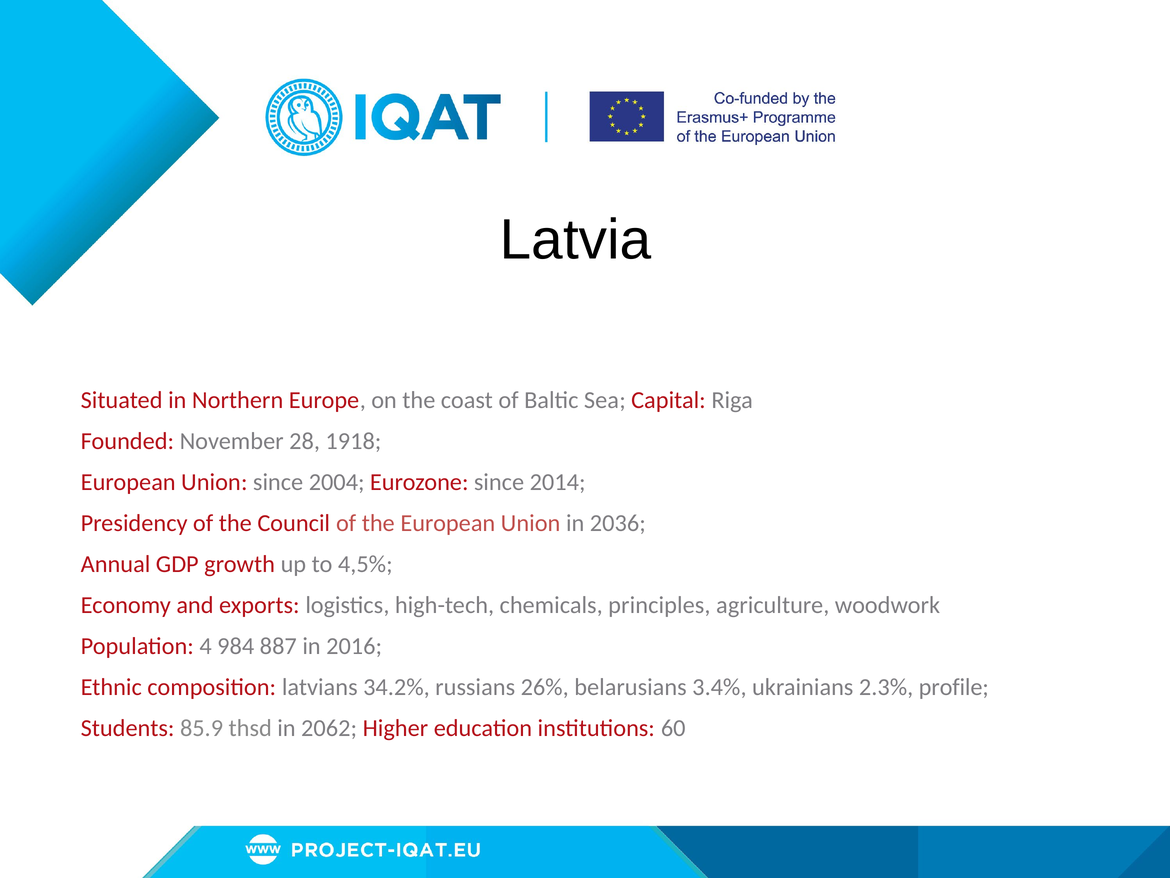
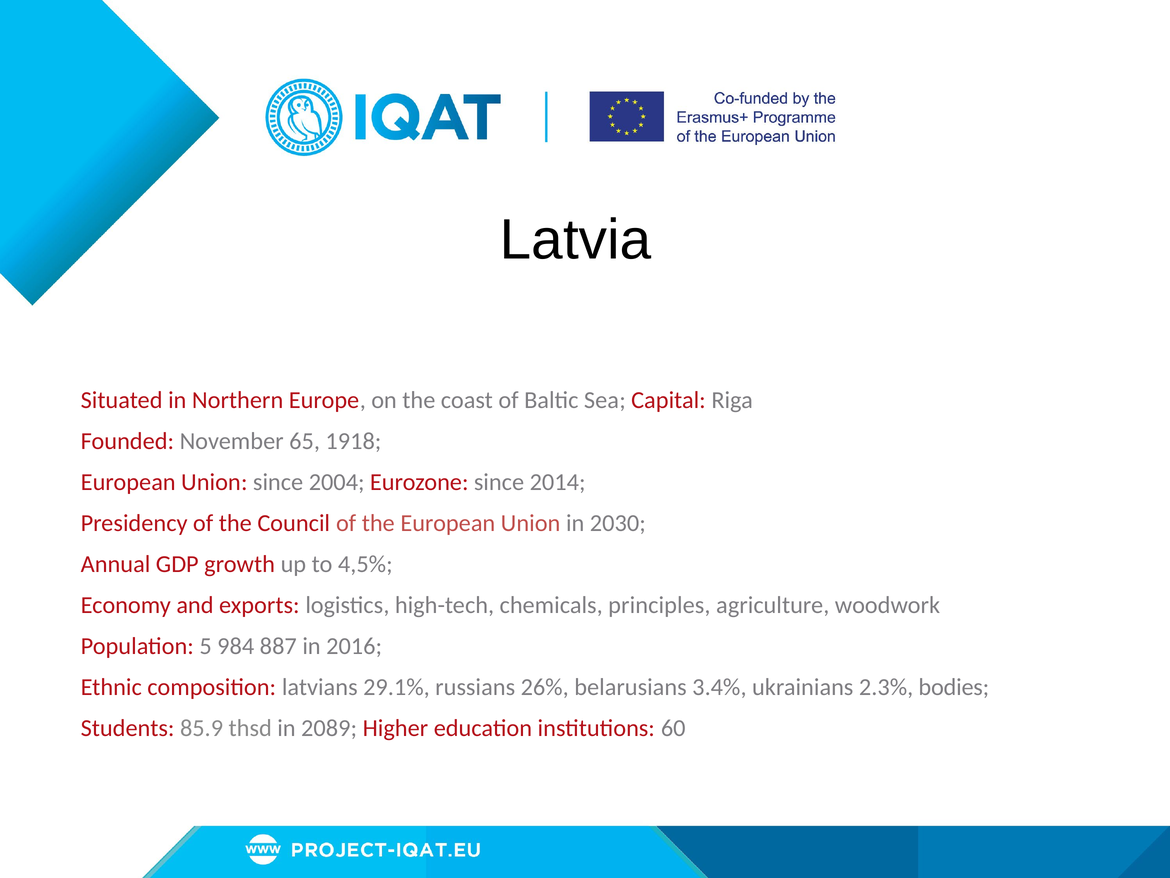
28: 28 -> 65 (305, 441)
2036: 2036 -> 2030 (618, 523)
4: 4 -> 5 (206, 646)
34.2%: 34.2% -> 29.1% (396, 687)
profile: profile -> bodies (954, 687)
2062: 2062 -> 2089 (329, 728)
